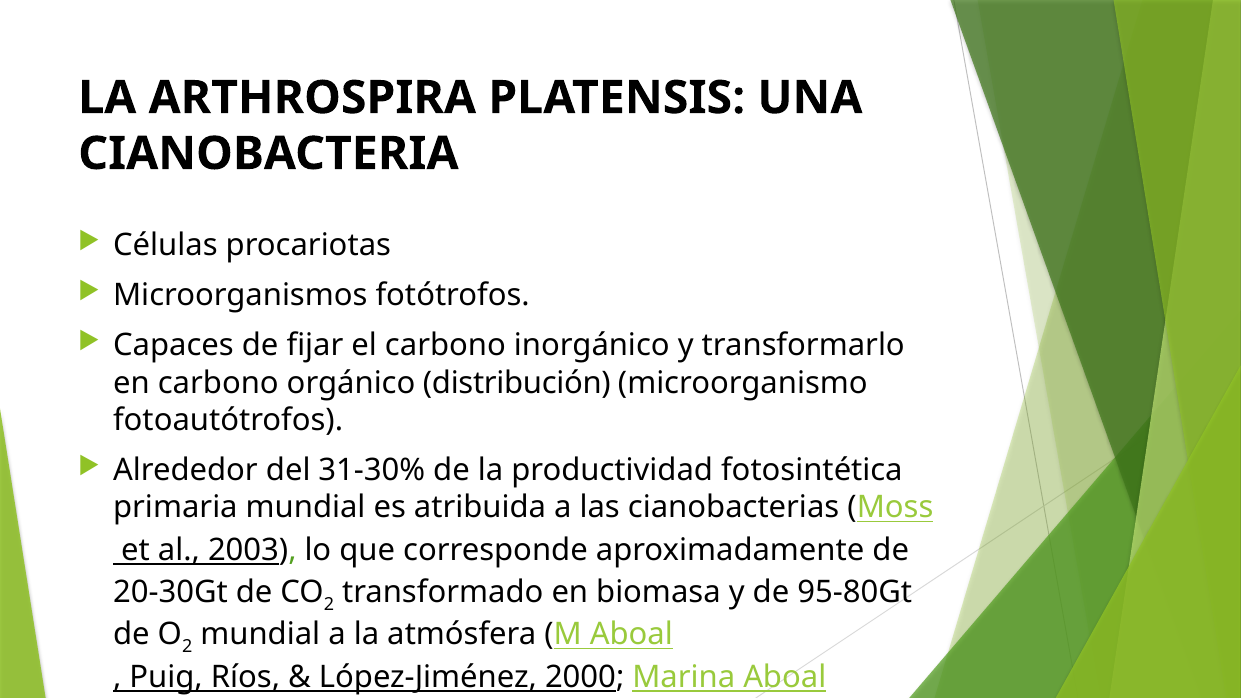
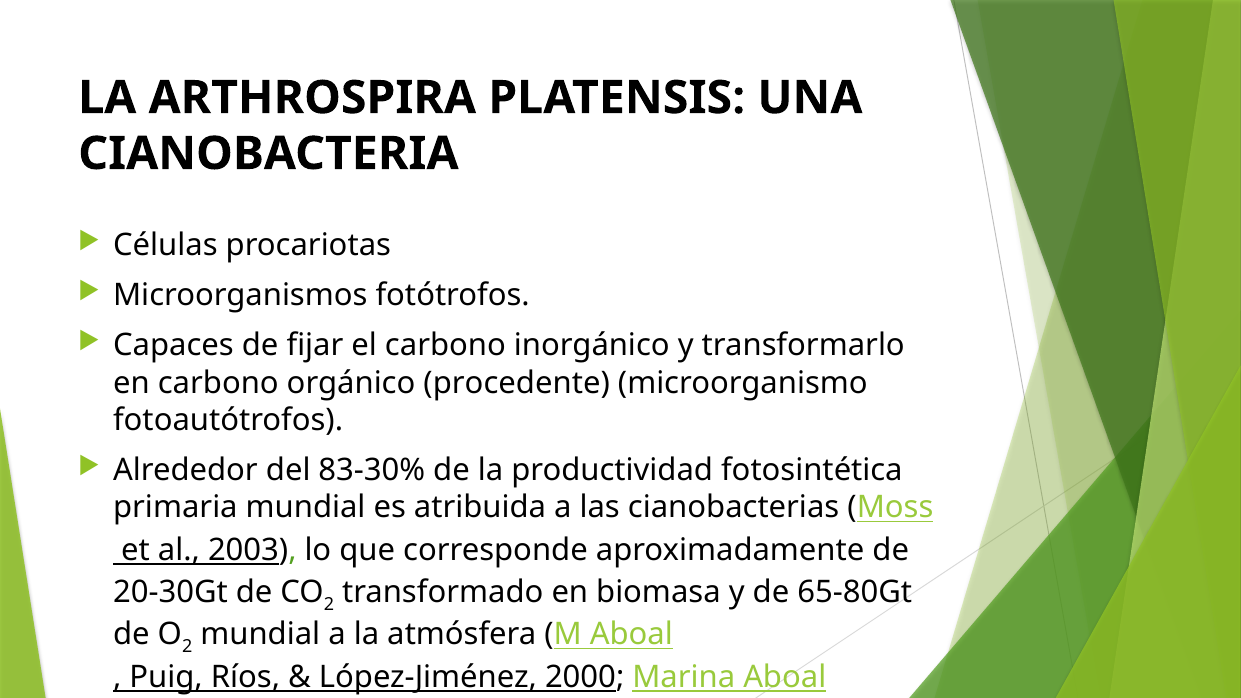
distribución: distribución -> procedente (517, 383)
31-30%: 31-30% -> 83-30% (372, 470)
95-80Gt: 95-80Gt -> 65-80Gt (855, 592)
